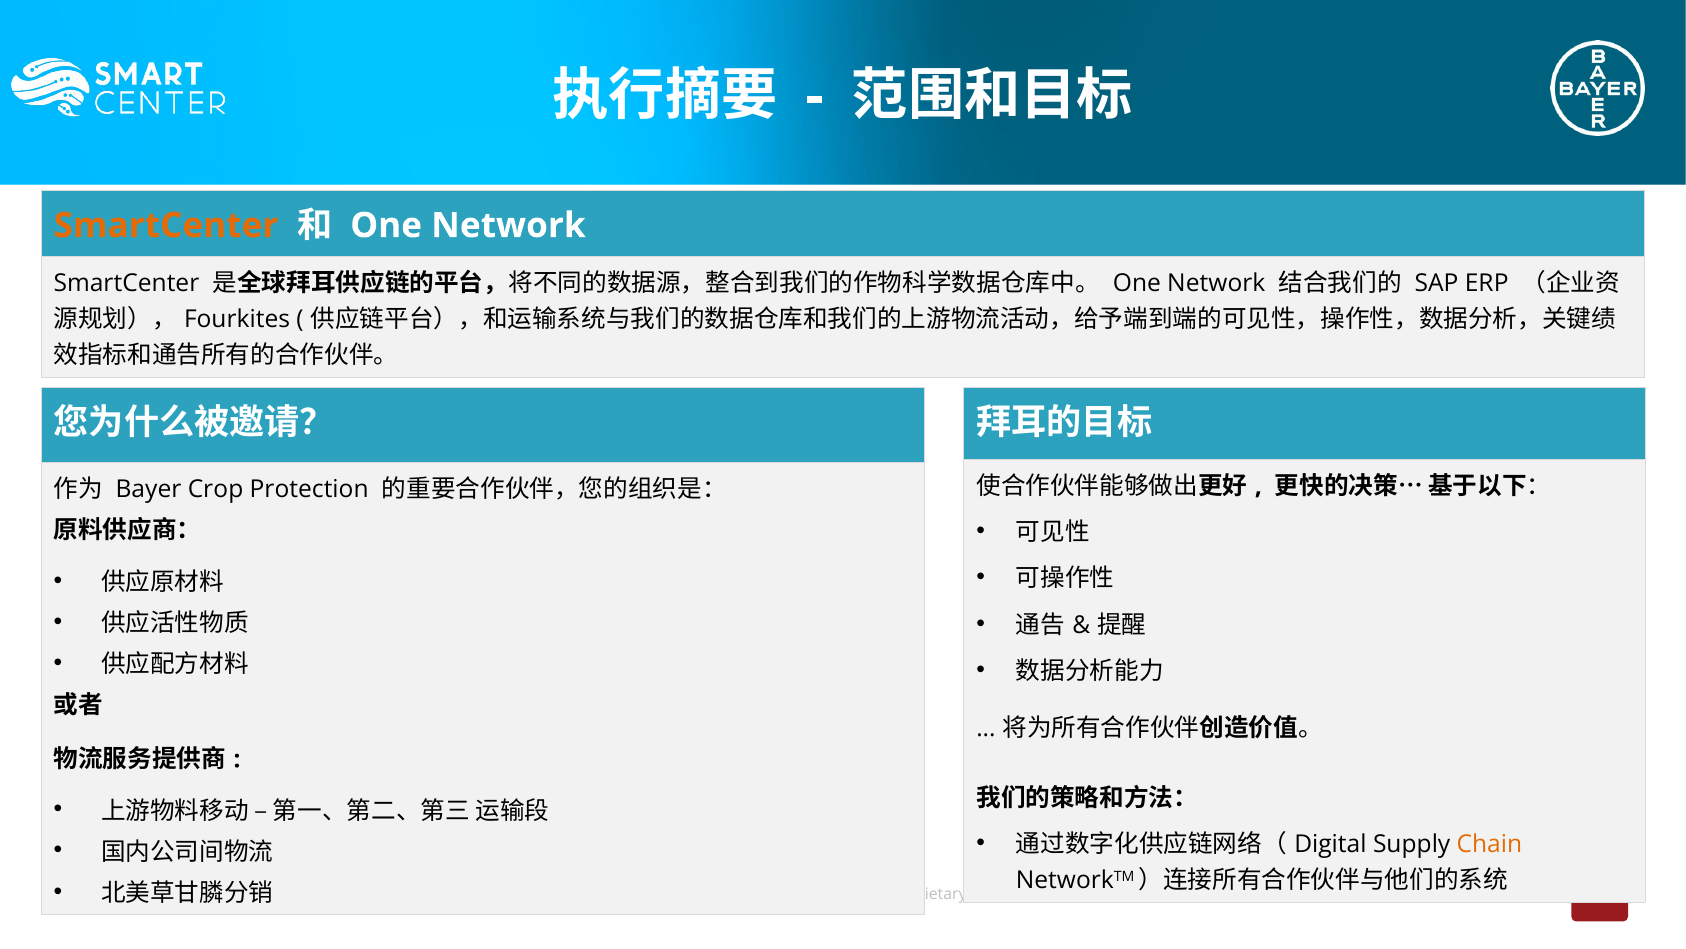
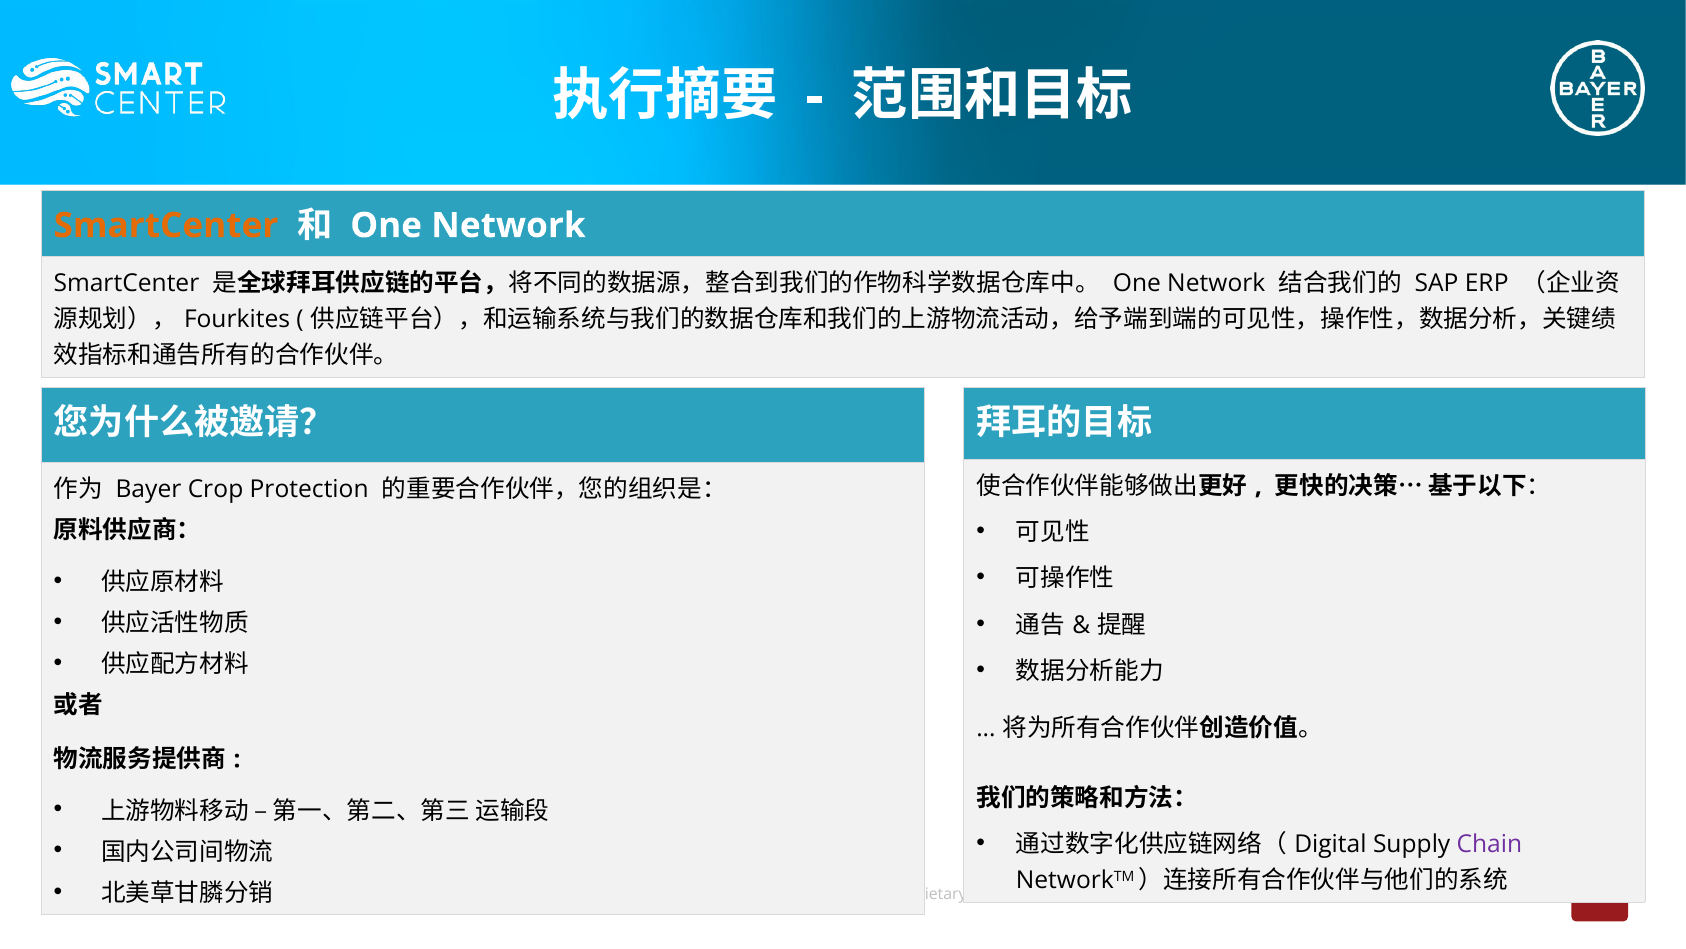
Chain colour: orange -> purple (1489, 844)
